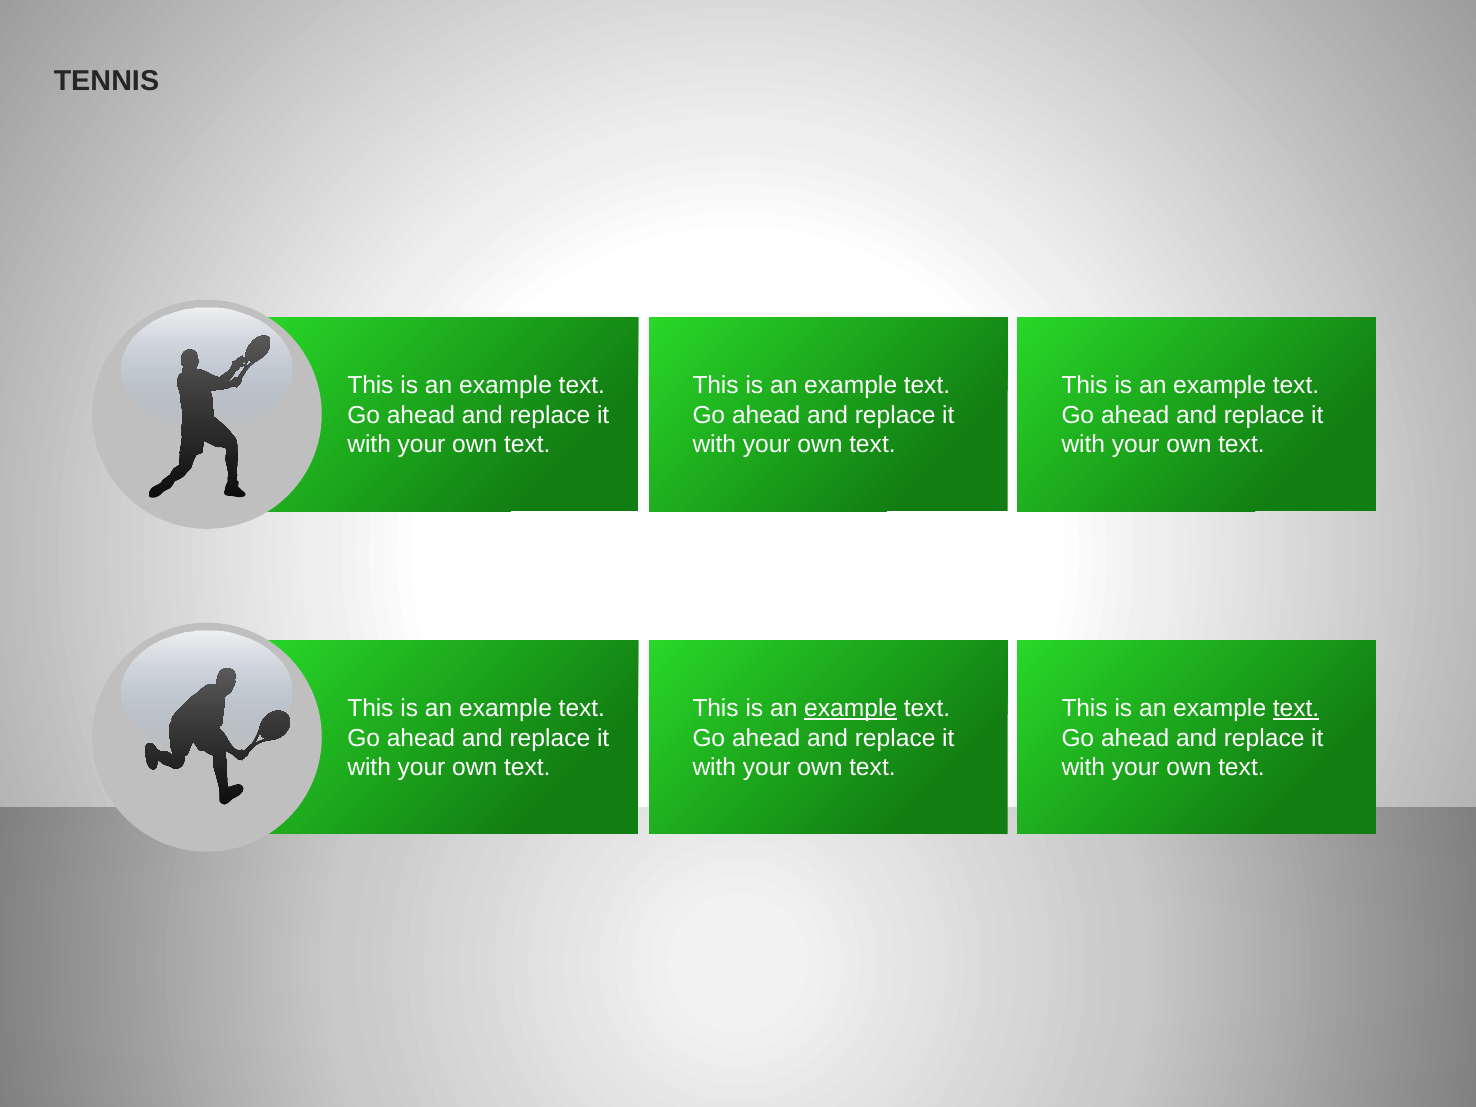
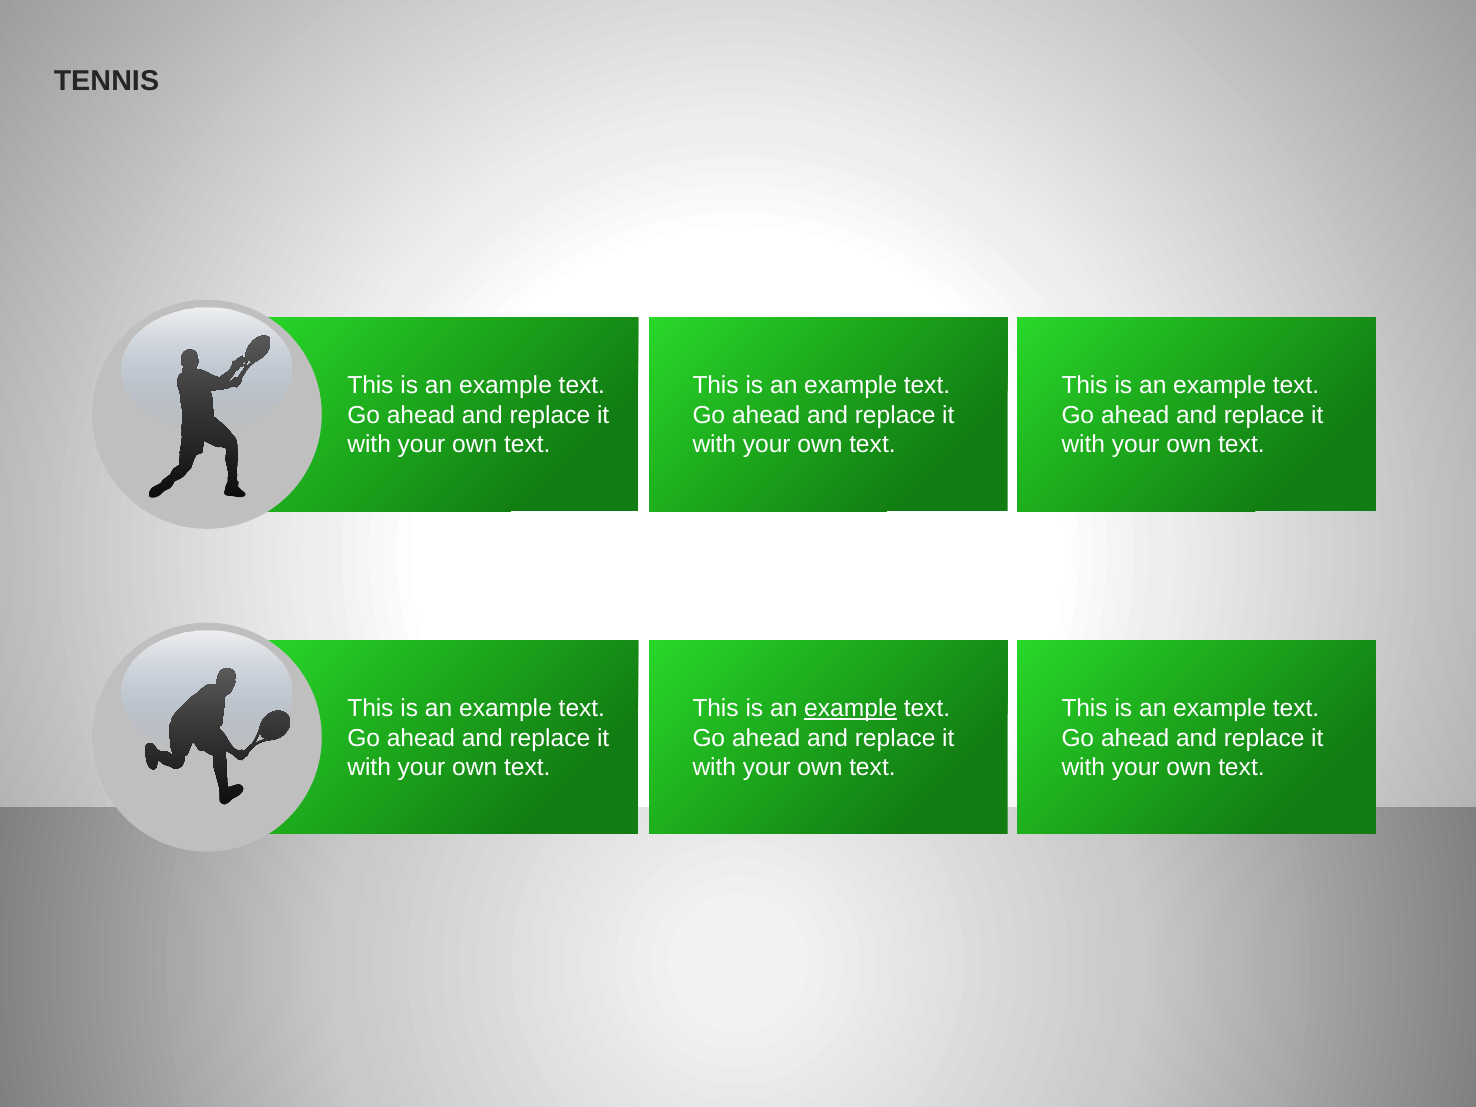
text underline: present -> none (1296, 709)
